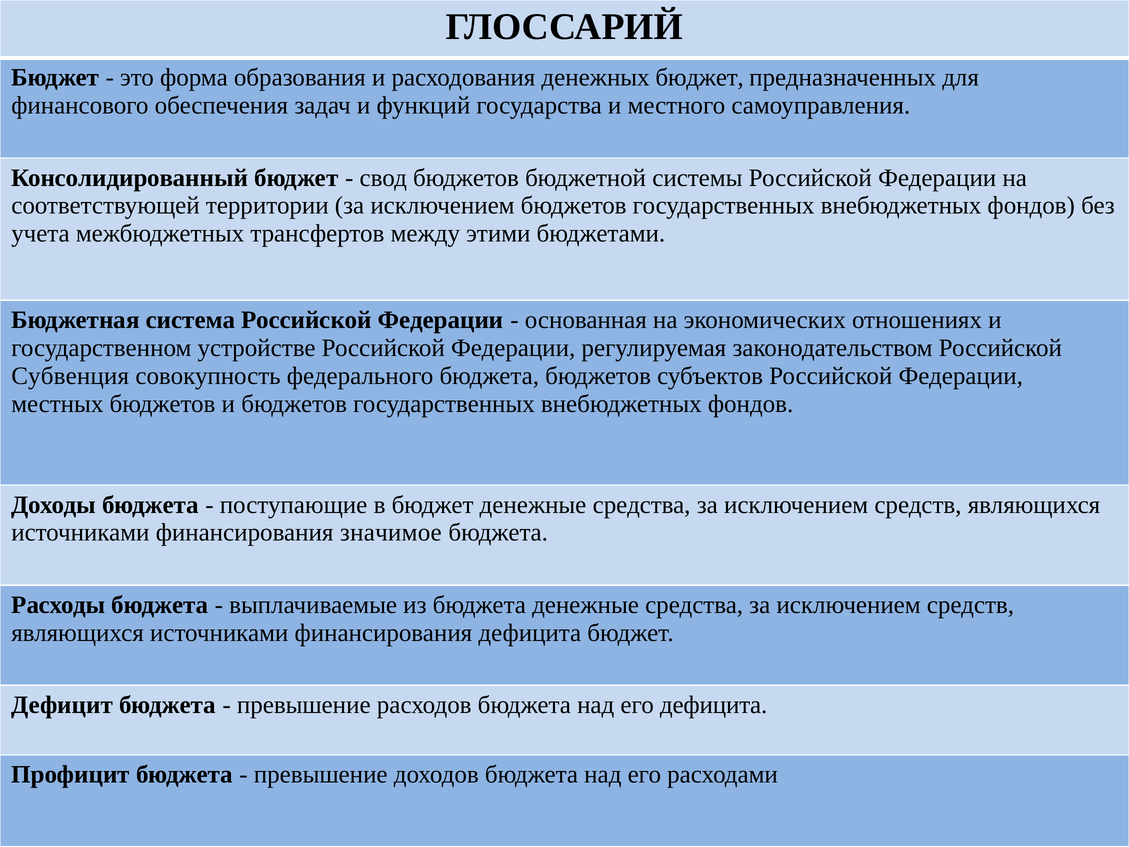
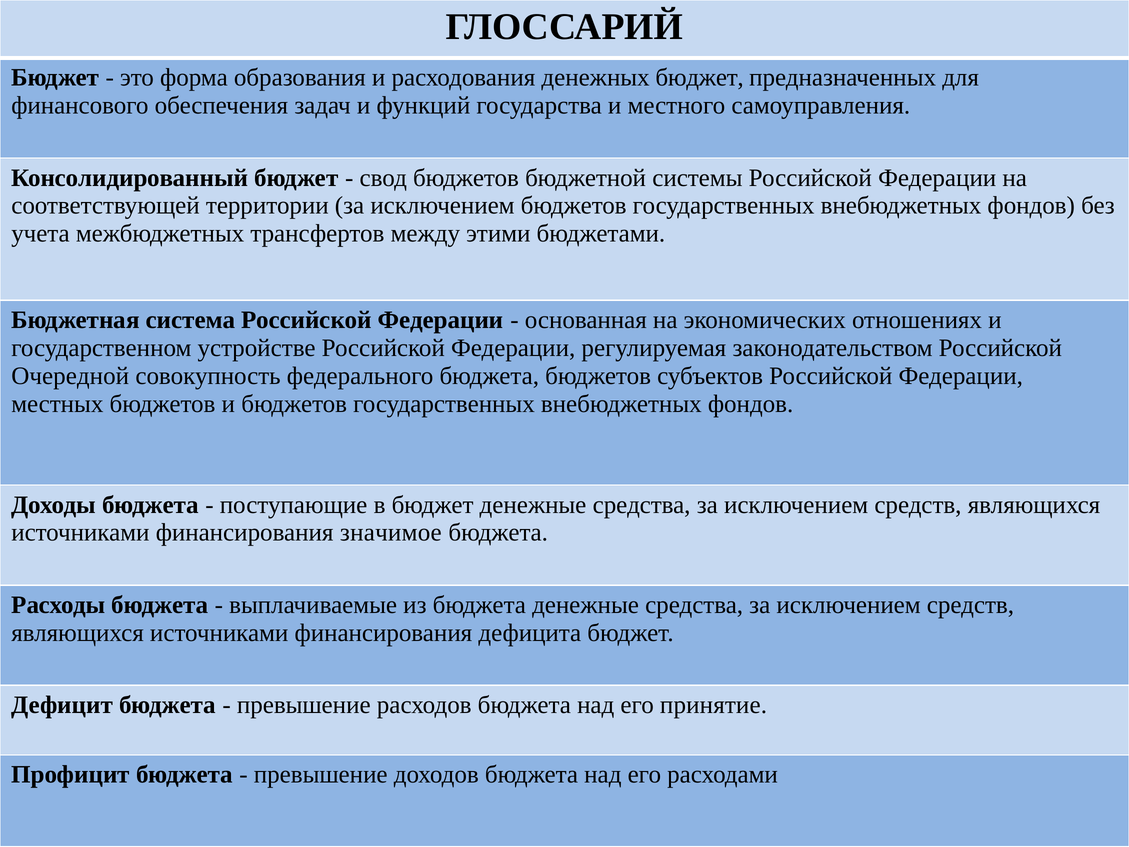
Субвенция: Субвенция -> Очередной (70, 376)
его дефицита: дефицита -> принятие (713, 705)
